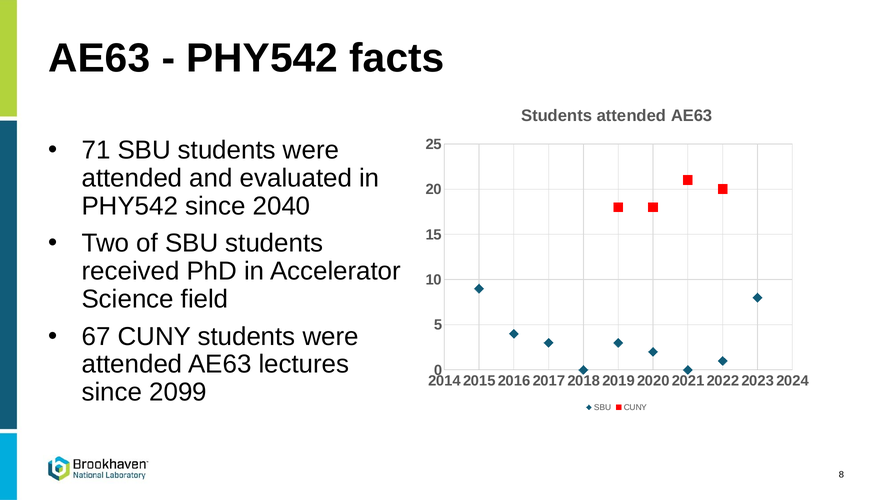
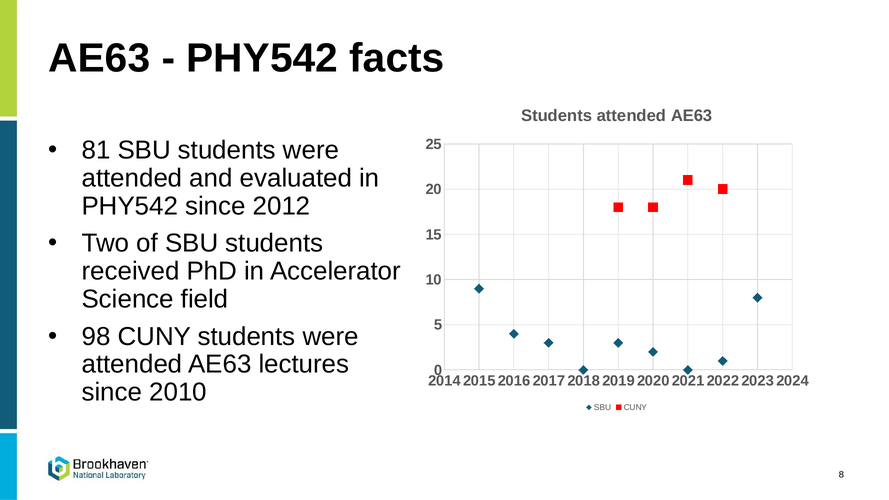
71: 71 -> 81 (96, 150)
2040: 2040 -> 2012 (282, 206)
67: 67 -> 98 (96, 337)
2099: 2099 -> 2010 (178, 392)
